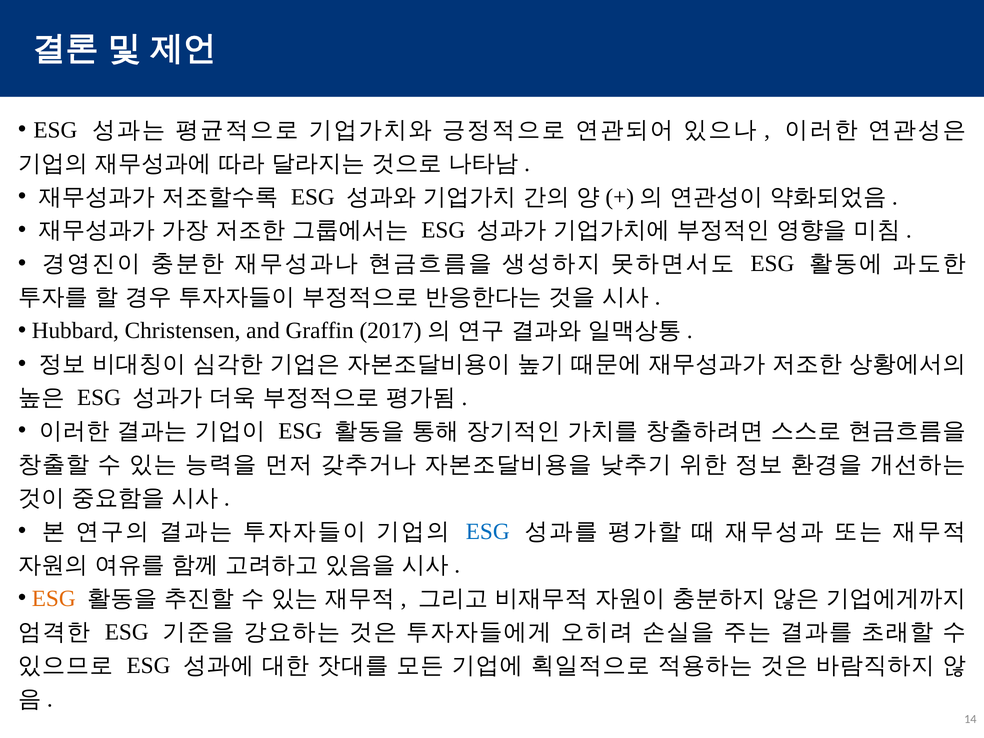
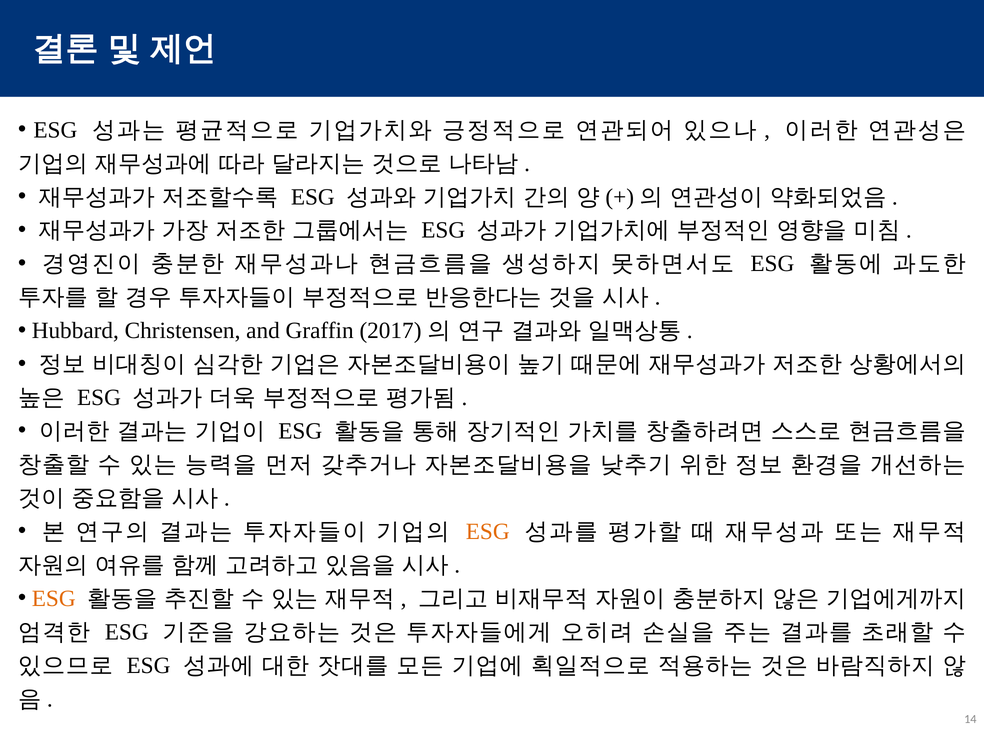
ESG colour: blue -> orange (488, 532)
